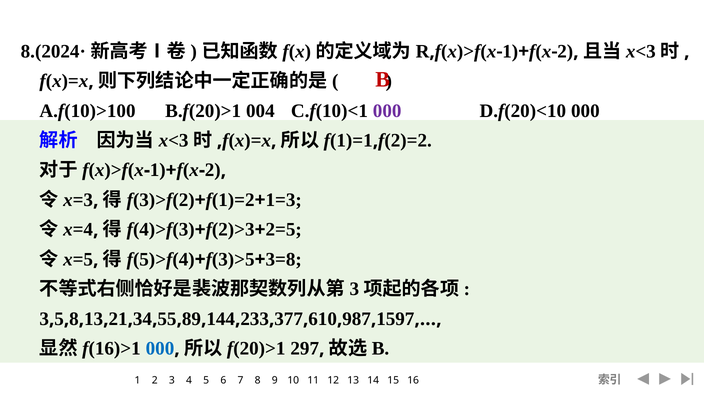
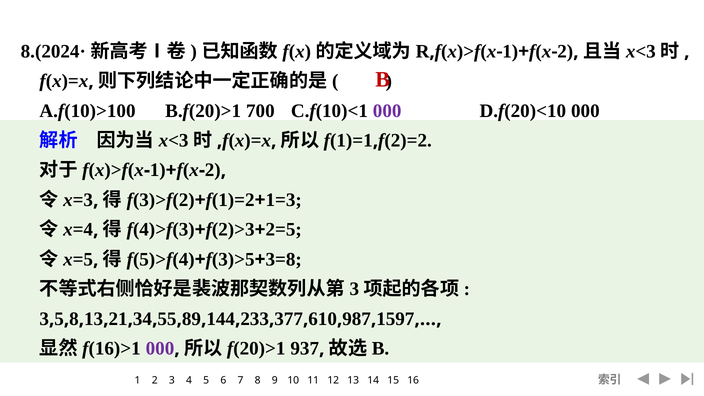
004: 004 -> 700 (260, 111)
000 colour: blue -> purple (160, 349)
297: 297 -> 937 (305, 349)
